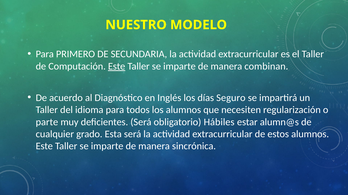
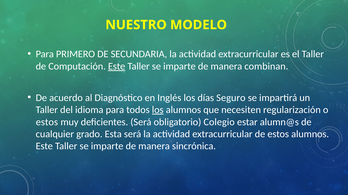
los underline: none -> present (158, 110)
parte: parte -> estos (47, 122)
Hábiles: Hábiles -> Colegio (219, 122)
